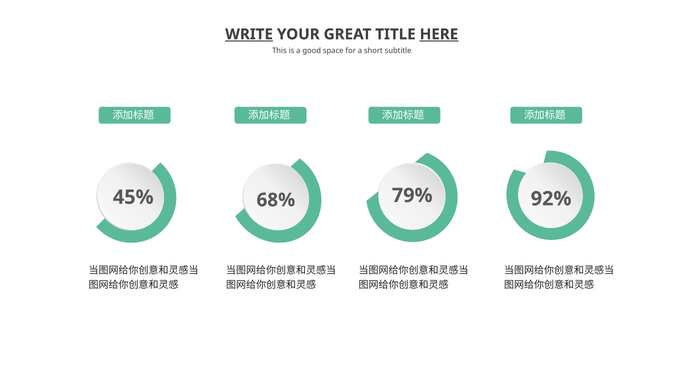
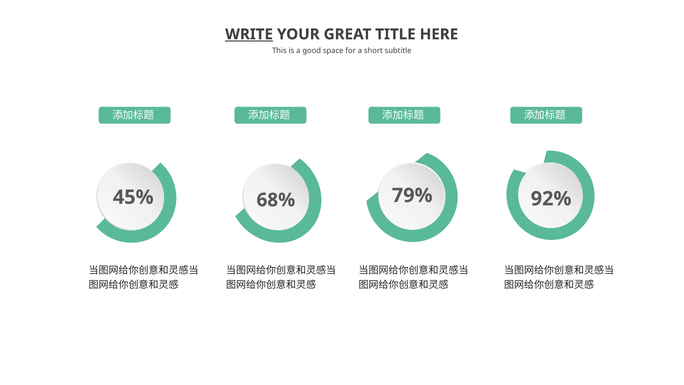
HERE underline: present -> none (439, 34)
